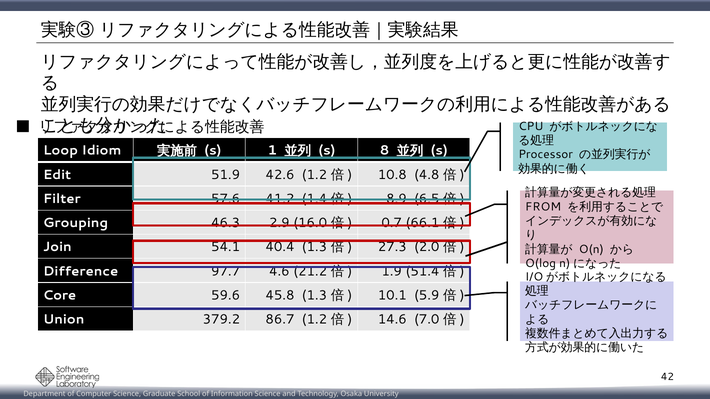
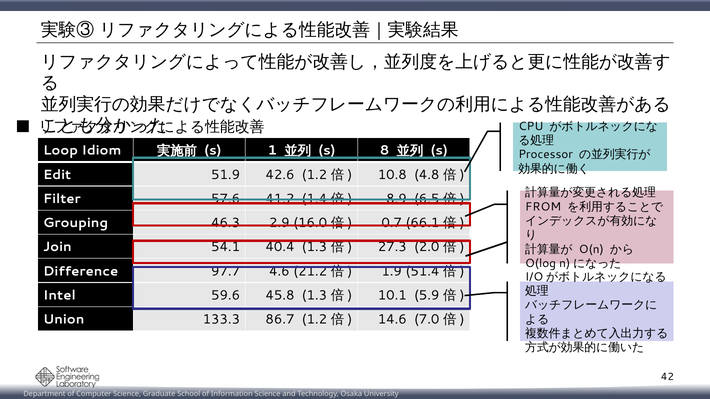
Core: Core -> Intel (59, 296)
379.2: 379.2 -> 133.3 (221, 320)
